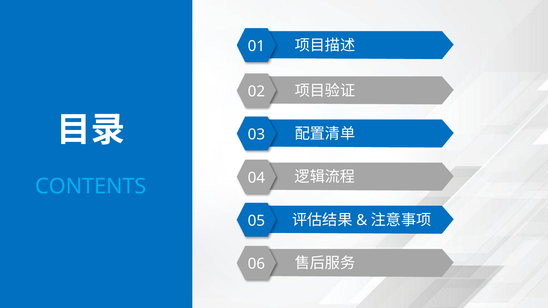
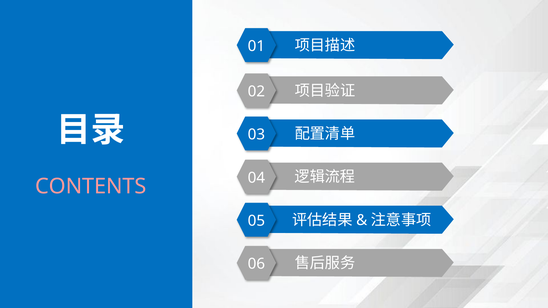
CONTENTS colour: light blue -> pink (91, 187)
